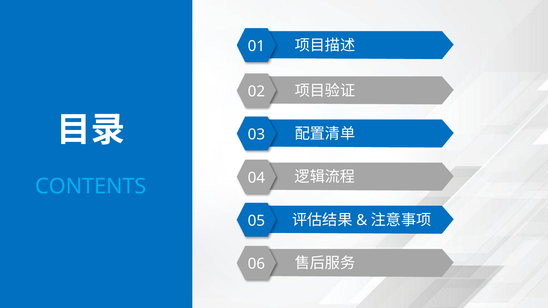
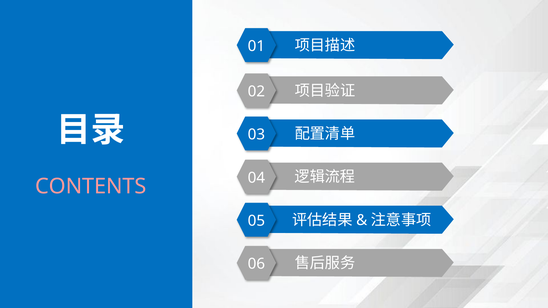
CONTENTS colour: light blue -> pink (91, 187)
